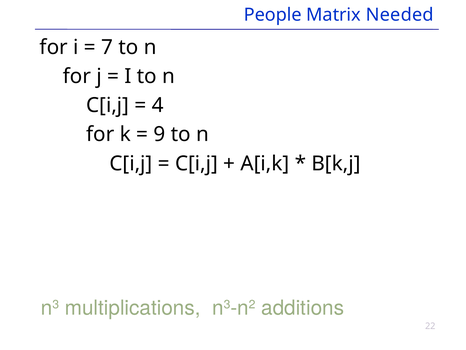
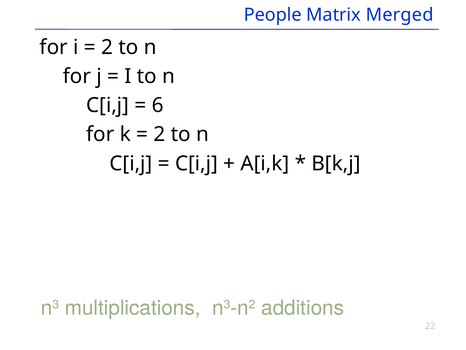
Needed: Needed -> Merged (400, 15)
7: 7 -> 2 (107, 47)
4: 4 -> 6 (158, 105)
9: 9 -> 2 (159, 134)
